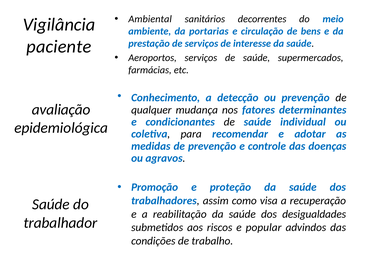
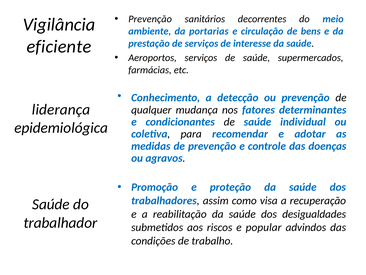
Ambiental: Ambiental -> Prevenção (150, 19)
paciente: paciente -> eficiente (59, 46)
avaliação: avaliação -> liderança (61, 109)
